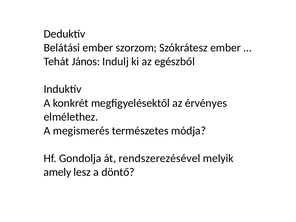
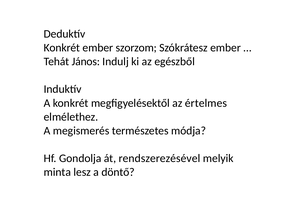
Belátási: Belátási -> Konkrét (62, 48)
érvényes: érvényes -> értelmes (206, 103)
amely: amely -> minta (57, 172)
